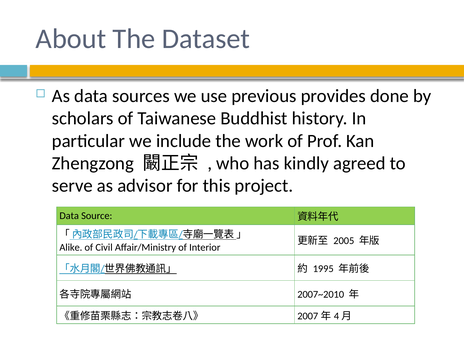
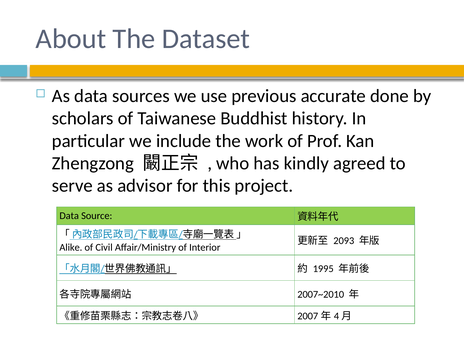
provides: provides -> accurate (333, 96)
2005: 2005 -> 2093 (344, 241)
